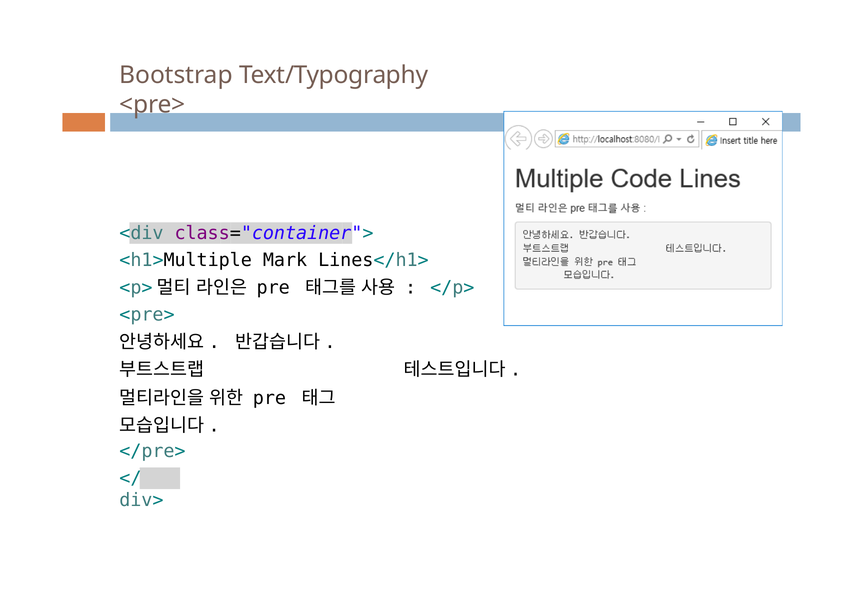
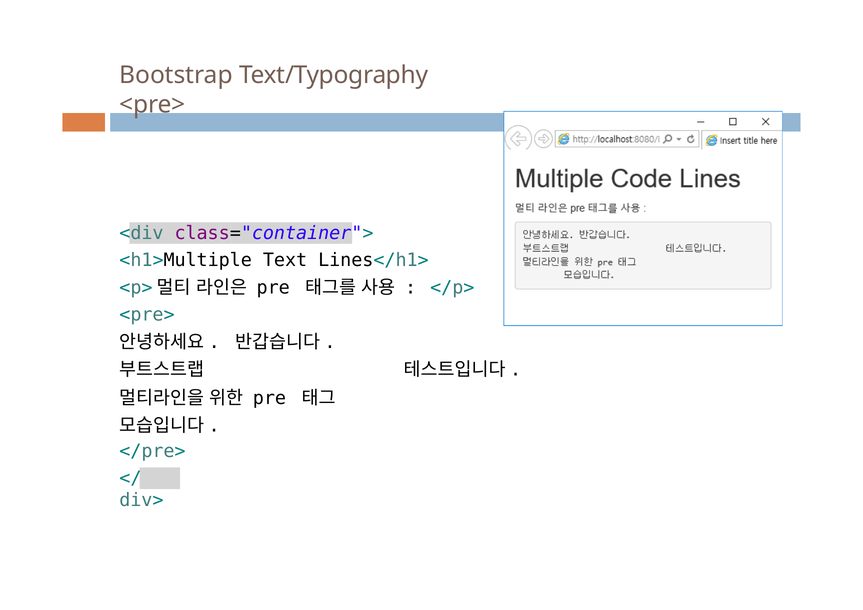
Mark: Mark -> Text (285, 260)
